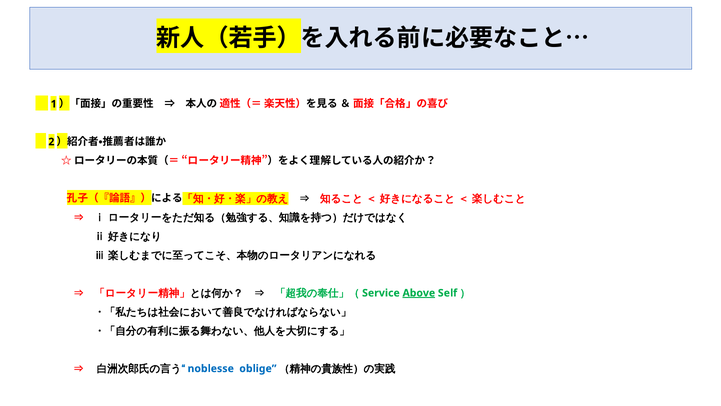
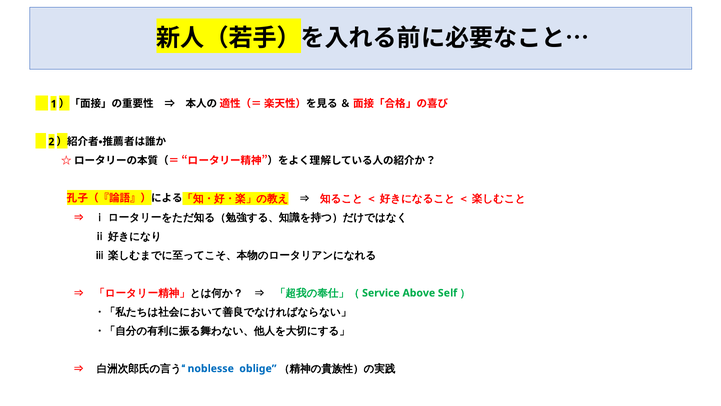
Above underline: present -> none (419, 293)
